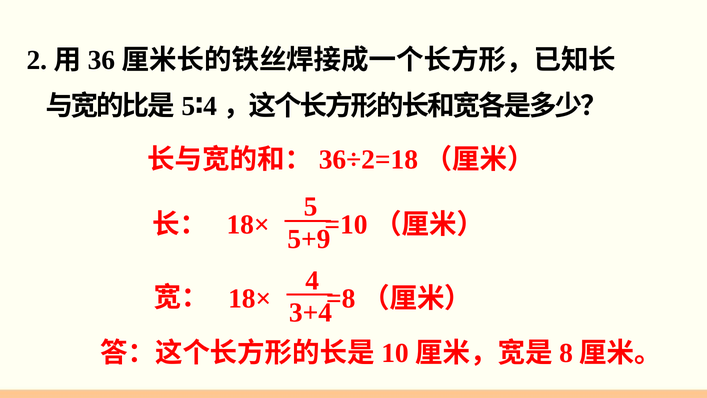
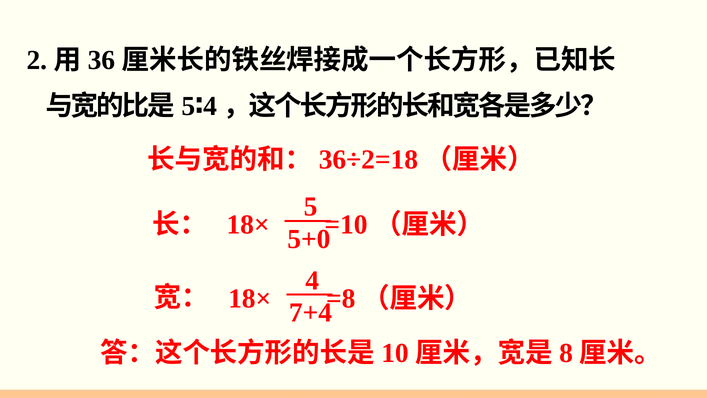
5+9: 5+9 -> 5+0 (309, 239)
3+4: 3+4 -> 7+4 (310, 313)
